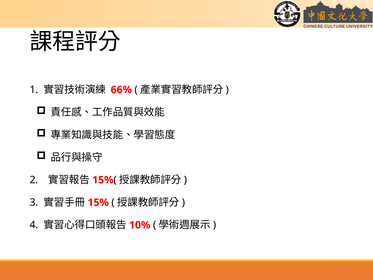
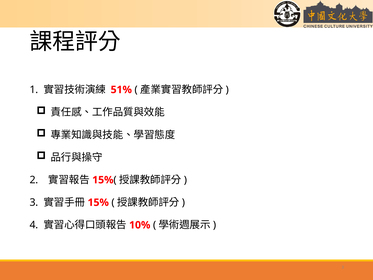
66%: 66% -> 51% (121, 90)
